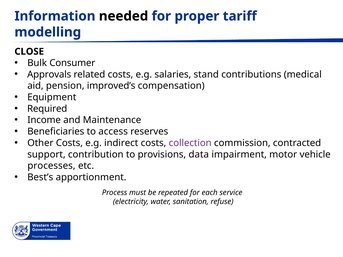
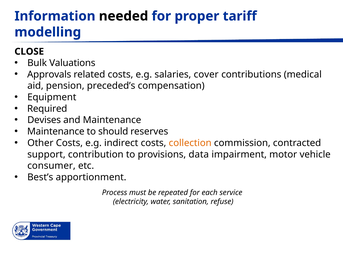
Consumer: Consumer -> Valuations (72, 63)
stand: stand -> cover (206, 74)
improved’s: improved’s -> preceded’s (111, 86)
Income: Income -> Devises (44, 120)
Beneficiaries: Beneficiaries -> Maintenance (56, 132)
access: access -> should (113, 132)
collection colour: purple -> orange (190, 143)
processes: processes -> consumer (51, 166)
